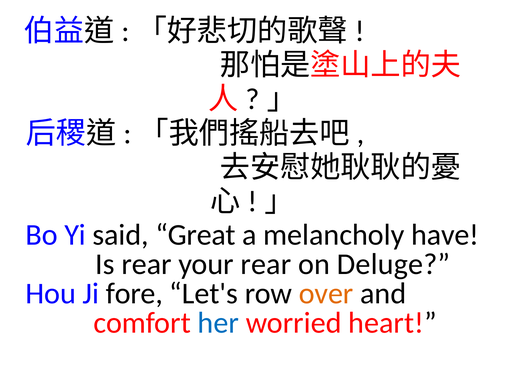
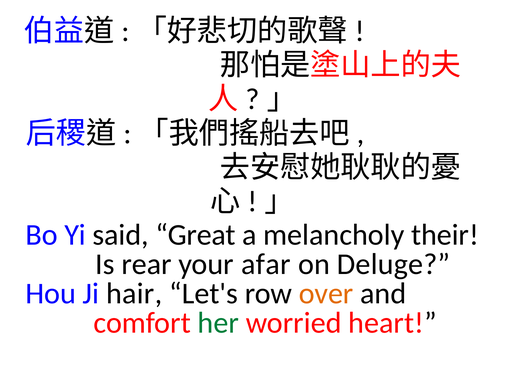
have: have -> their (445, 235)
your rear: rear -> afar (266, 264)
fore: fore -> hair (134, 293)
her colour: blue -> green (218, 323)
